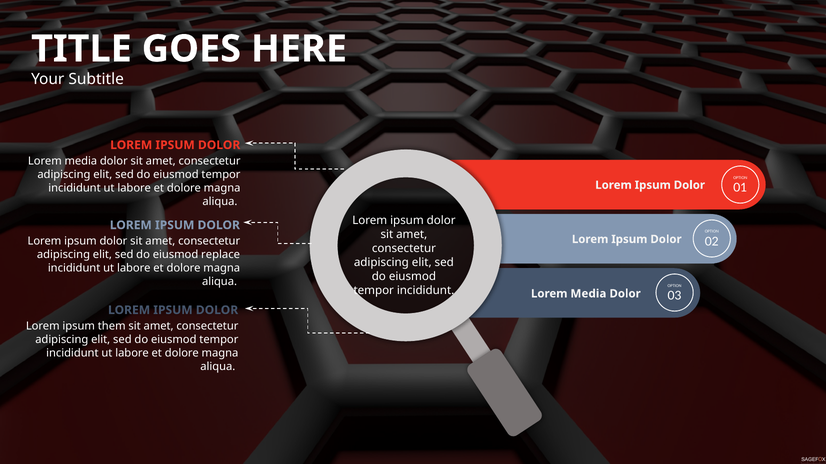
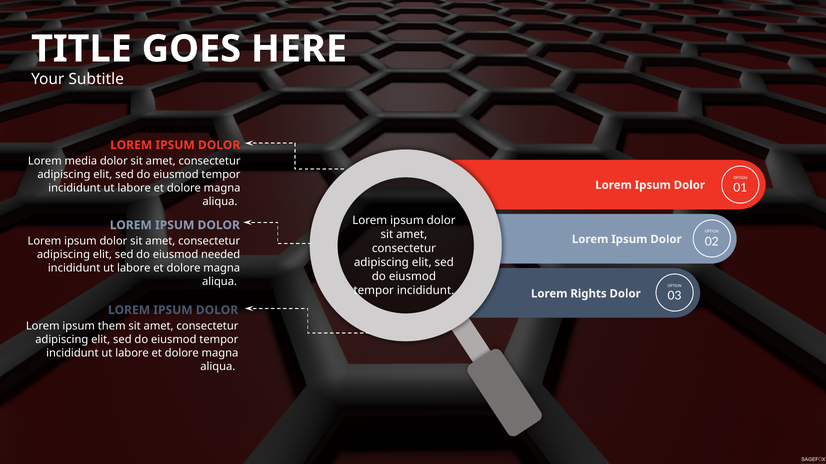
replace: replace -> needed (221, 255)
Media: Media -> Rights (588, 294)
